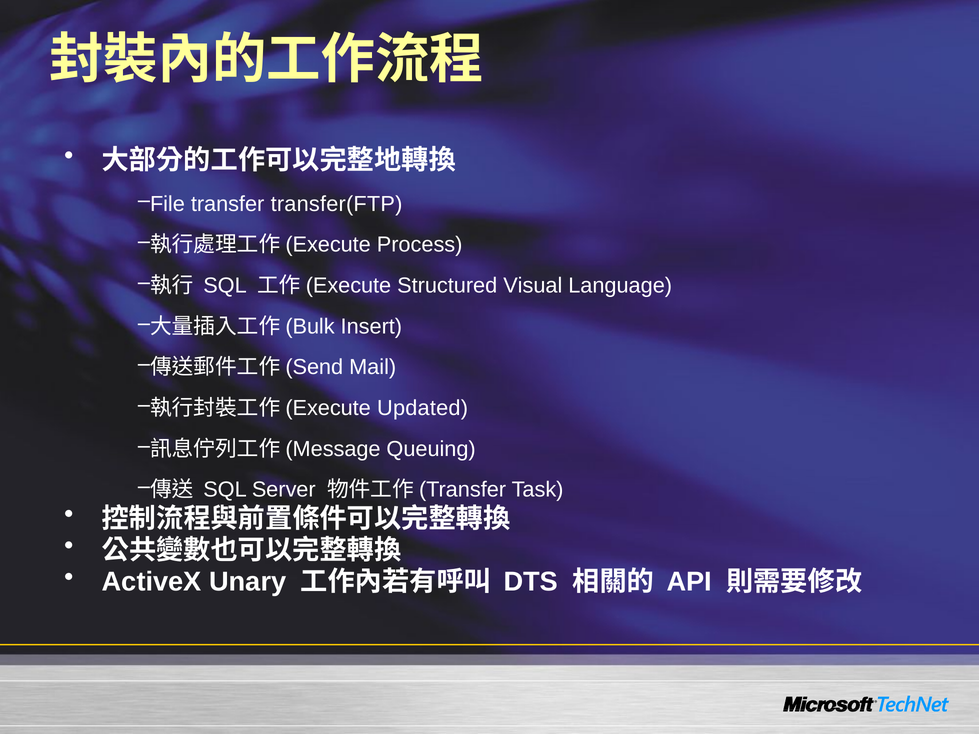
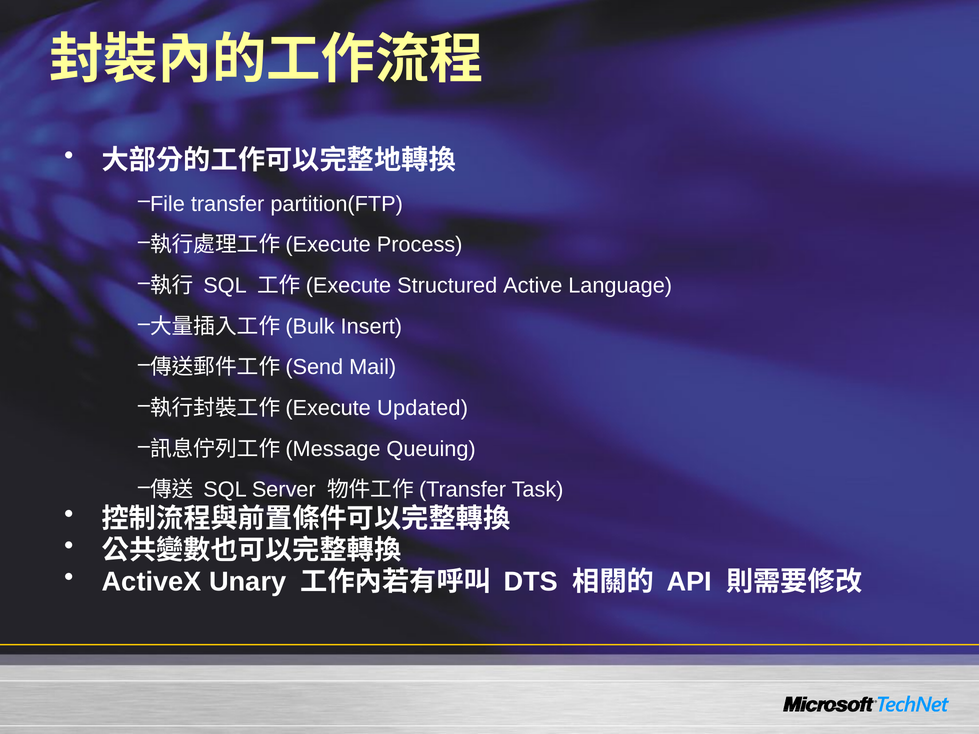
transfer(FTP: transfer(FTP -> partition(FTP (337, 204)
Visual: Visual -> Active (533, 286)
